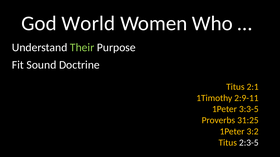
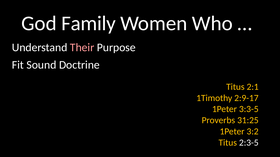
World: World -> Family (89, 23)
Their colour: light green -> pink (82, 48)
2:9-11: 2:9-11 -> 2:9-17 (246, 98)
